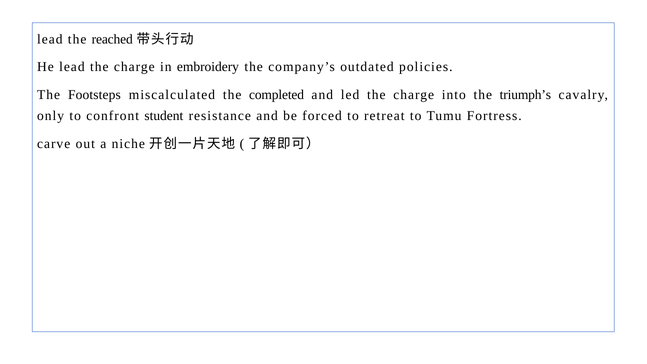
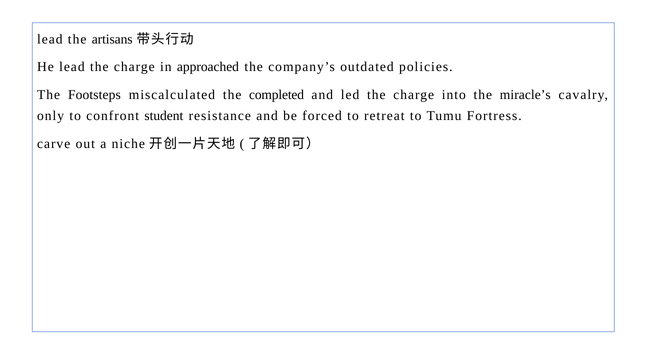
reached: reached -> artisans (112, 39)
embroidery: embroidery -> approached (208, 67)
triumph’s: triumph’s -> miracle’s (525, 95)
